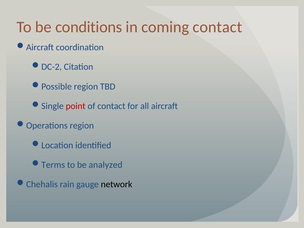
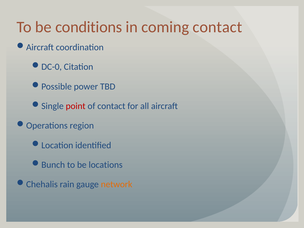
DC-2: DC-2 -> DC-0 (52, 67)
Possible region: region -> power (86, 86)
Terms: Terms -> Bunch (53, 165)
analyzed: analyzed -> locations (106, 165)
network colour: black -> orange (117, 184)
